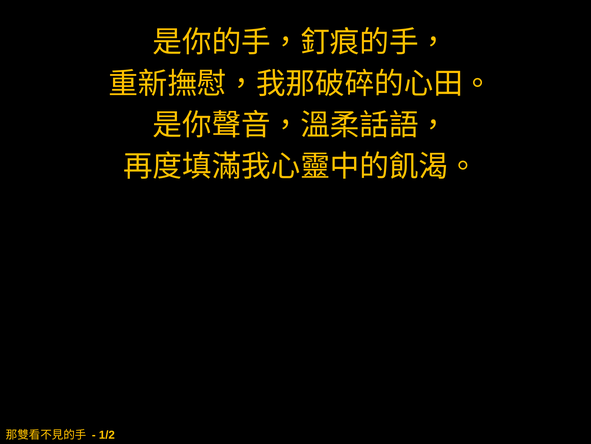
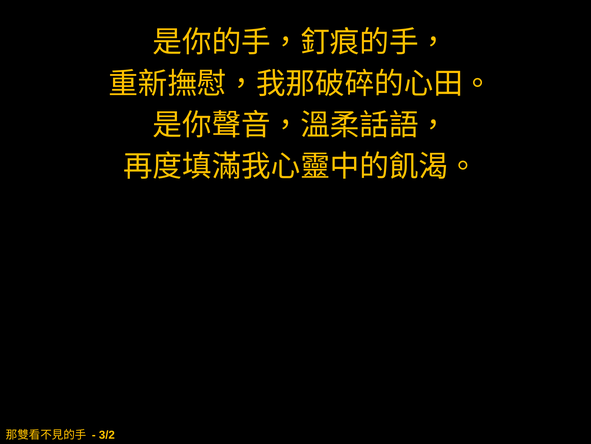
1/2: 1/2 -> 3/2 (107, 434)
